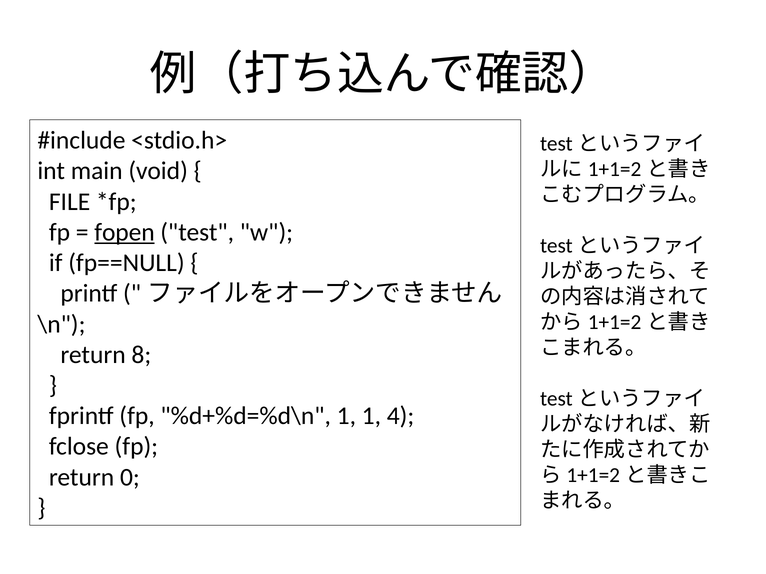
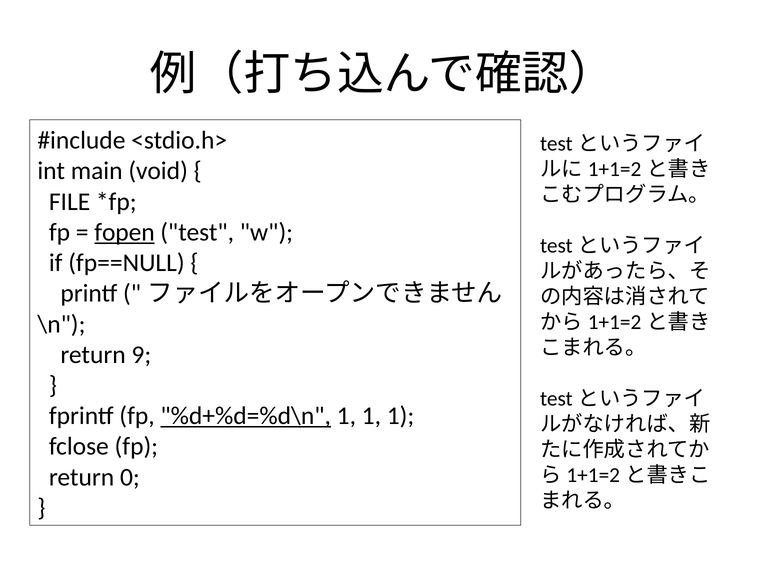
8: 8 -> 9 (141, 355)
%d+%d=%d\n underline: none -> present (246, 416)
1 1 4: 4 -> 1 (401, 416)
